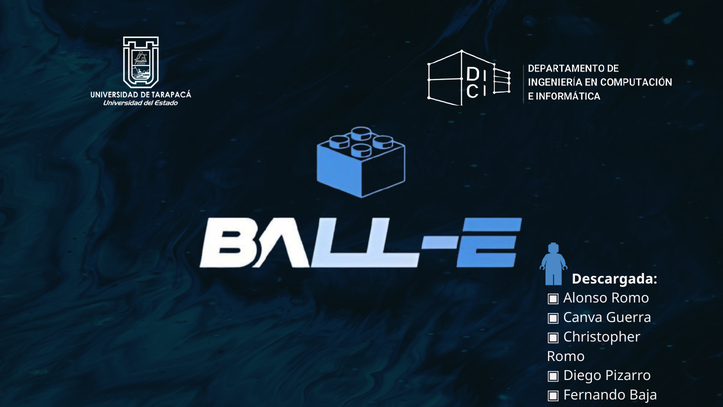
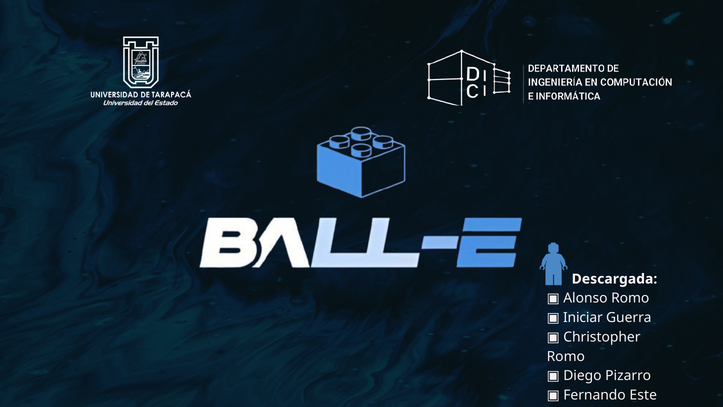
Canva: Canva -> Iniciar (583, 318)
Baja: Baja -> Este (643, 395)
